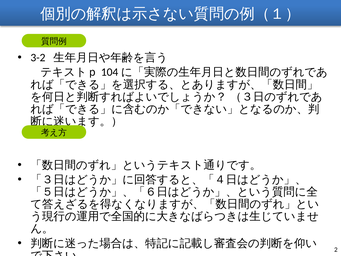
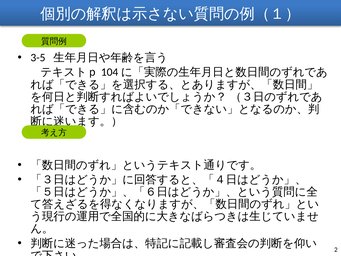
3-2: 3-2 -> 3-5 (38, 58)
